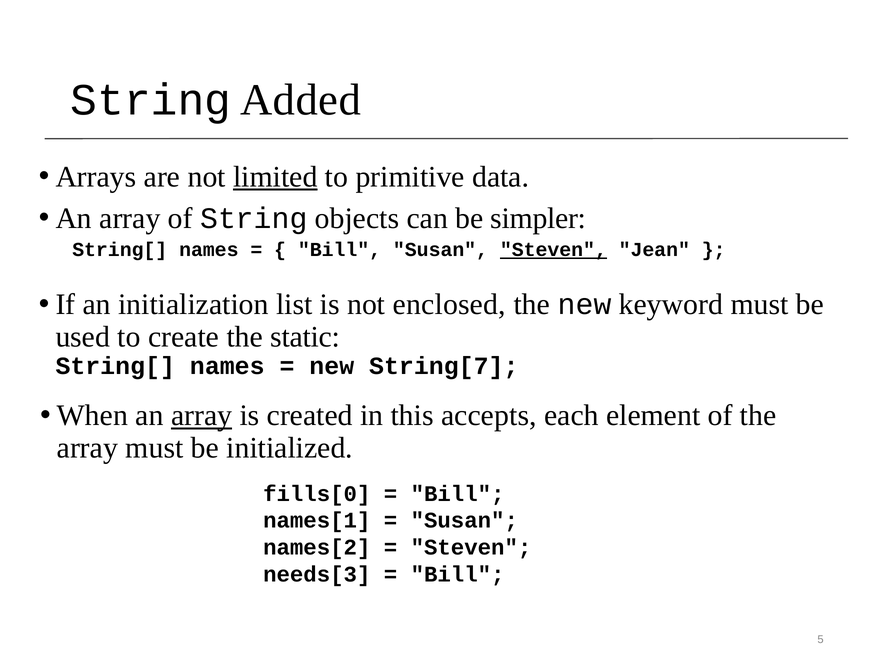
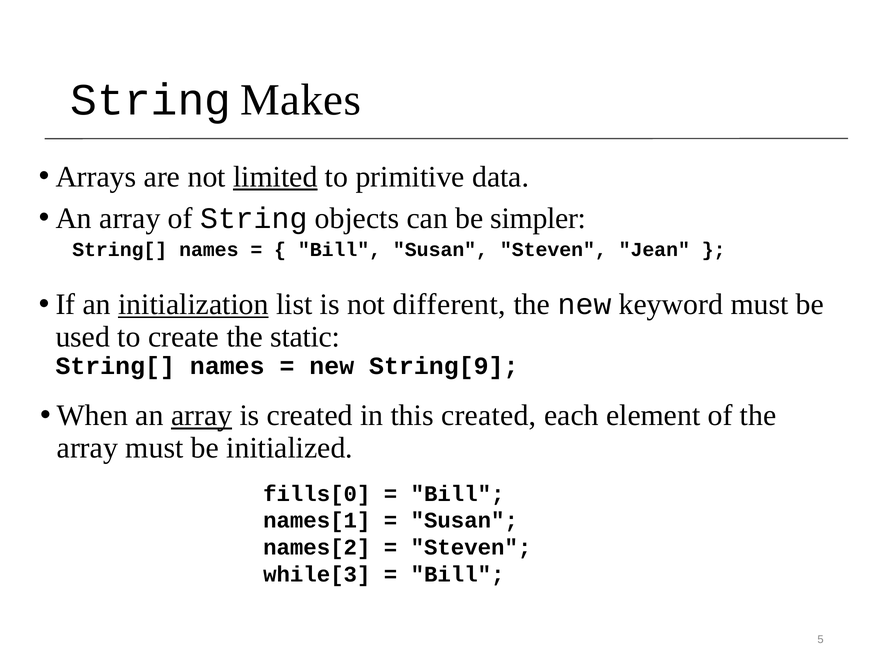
Added: Added -> Makes (301, 100)
Steven underline: present -> none (553, 250)
initialization underline: none -> present (193, 305)
enclosed: enclosed -> different (449, 305)
String[7: String[7 -> String[9 (444, 366)
this accepts: accepts -> created (489, 416)
needs[3: needs[3 -> while[3 (317, 575)
